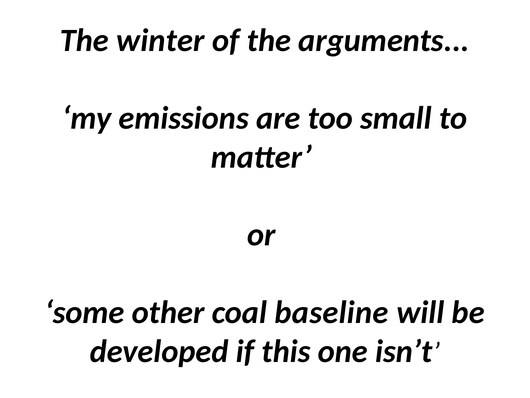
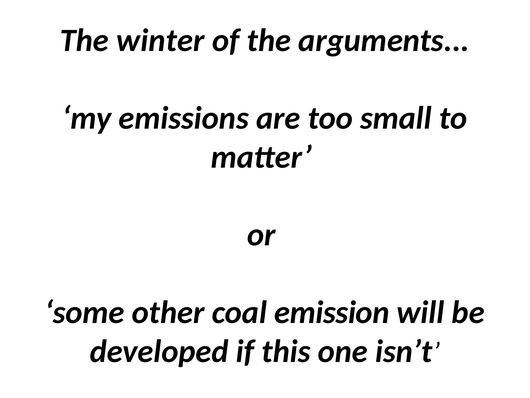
baseline: baseline -> emission (332, 312)
